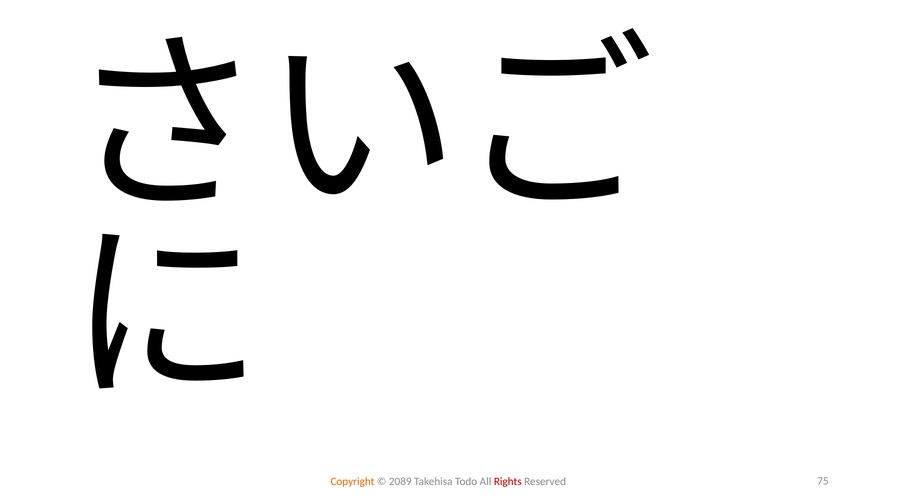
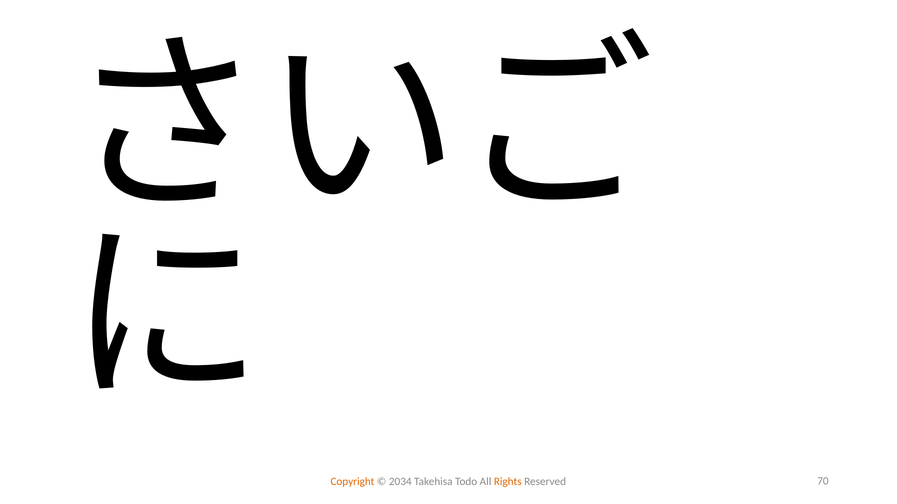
2089: 2089 -> 2034 (400, 482)
Rights colour: red -> orange (508, 482)
75: 75 -> 70 (823, 482)
